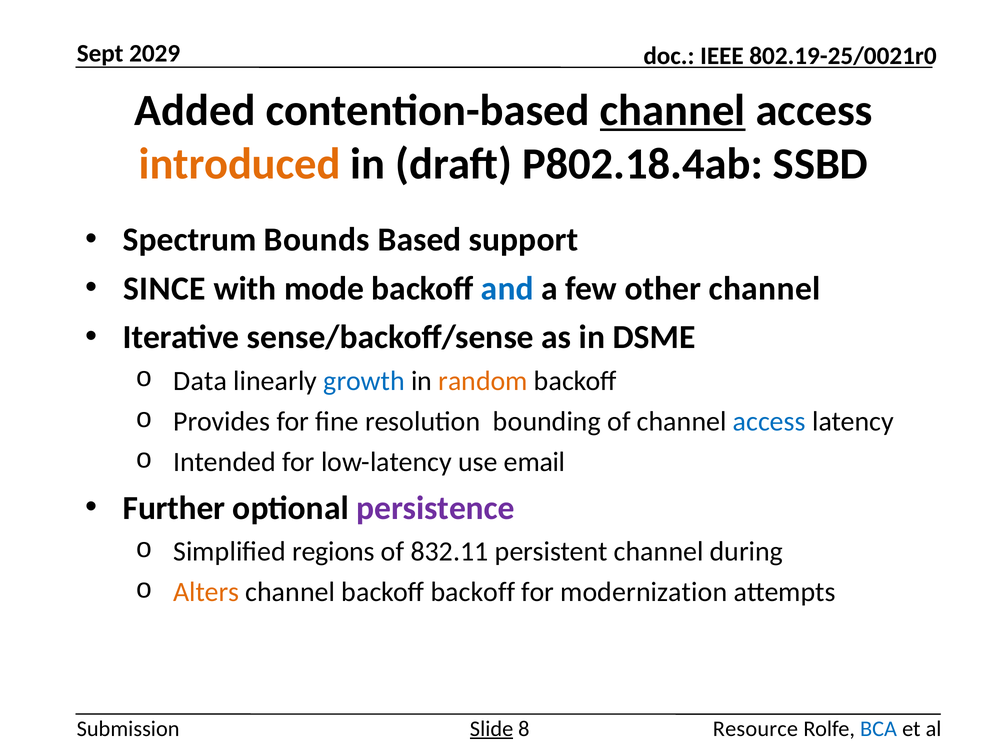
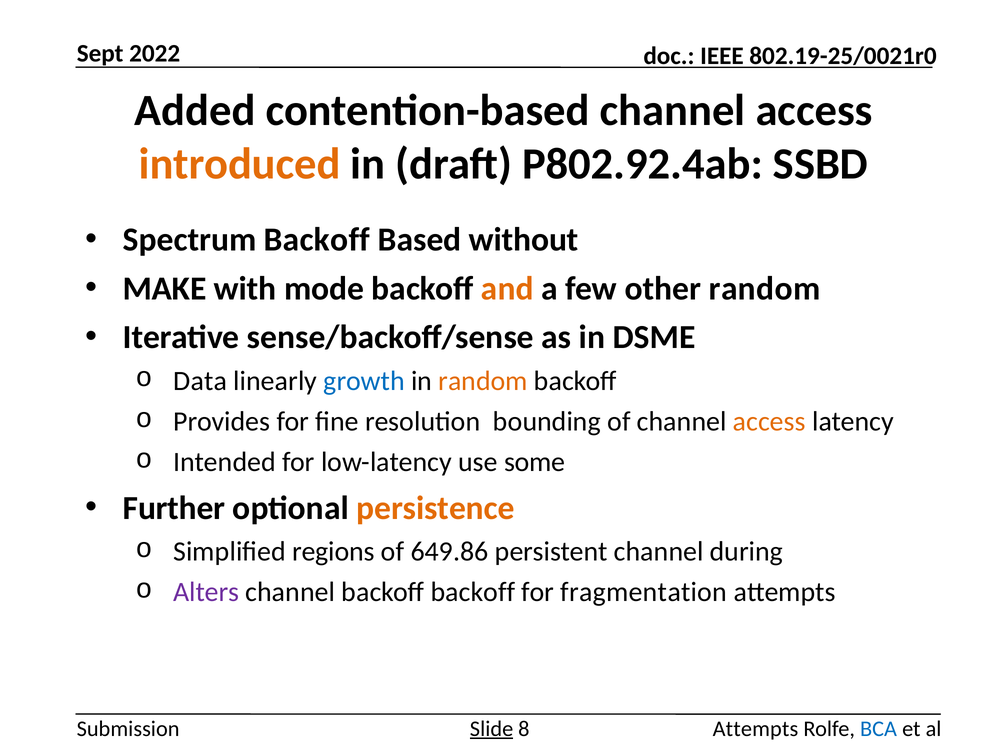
2029: 2029 -> 2022 (155, 53)
channel underline: present -> none (673, 111)
P802.18.4ab: P802.18.4ab -> P802.92.4ab (642, 164)
Spectrum Bounds: Bounds -> Backoff (317, 240)
support: support -> without (524, 240)
SINCE: SINCE -> MAKE (165, 289)
and colour: blue -> orange (507, 289)
other channel: channel -> random (765, 289)
access colour: blue -> orange (769, 422)
email: email -> some (535, 462)
persistence colour: purple -> orange (435, 508)
832.11: 832.11 -> 649.86 (450, 552)
Alters colour: orange -> purple (206, 592)
modernization: modernization -> fragmentation (644, 592)
Resource: Resource -> Attempts (755, 729)
